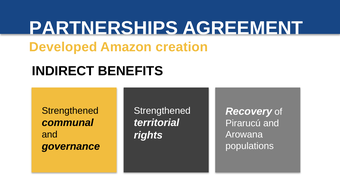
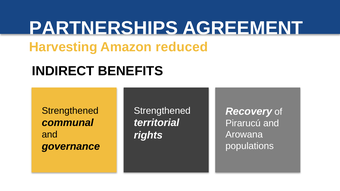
Developed: Developed -> Harvesting (63, 47)
creation: creation -> reduced (182, 47)
